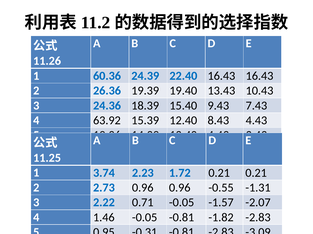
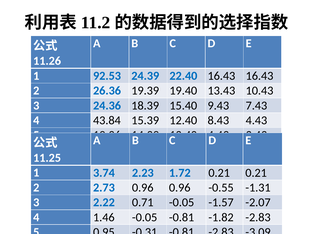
60.36: 60.36 -> 92.53 (107, 76)
63.92: 63.92 -> 43.84 (107, 121)
